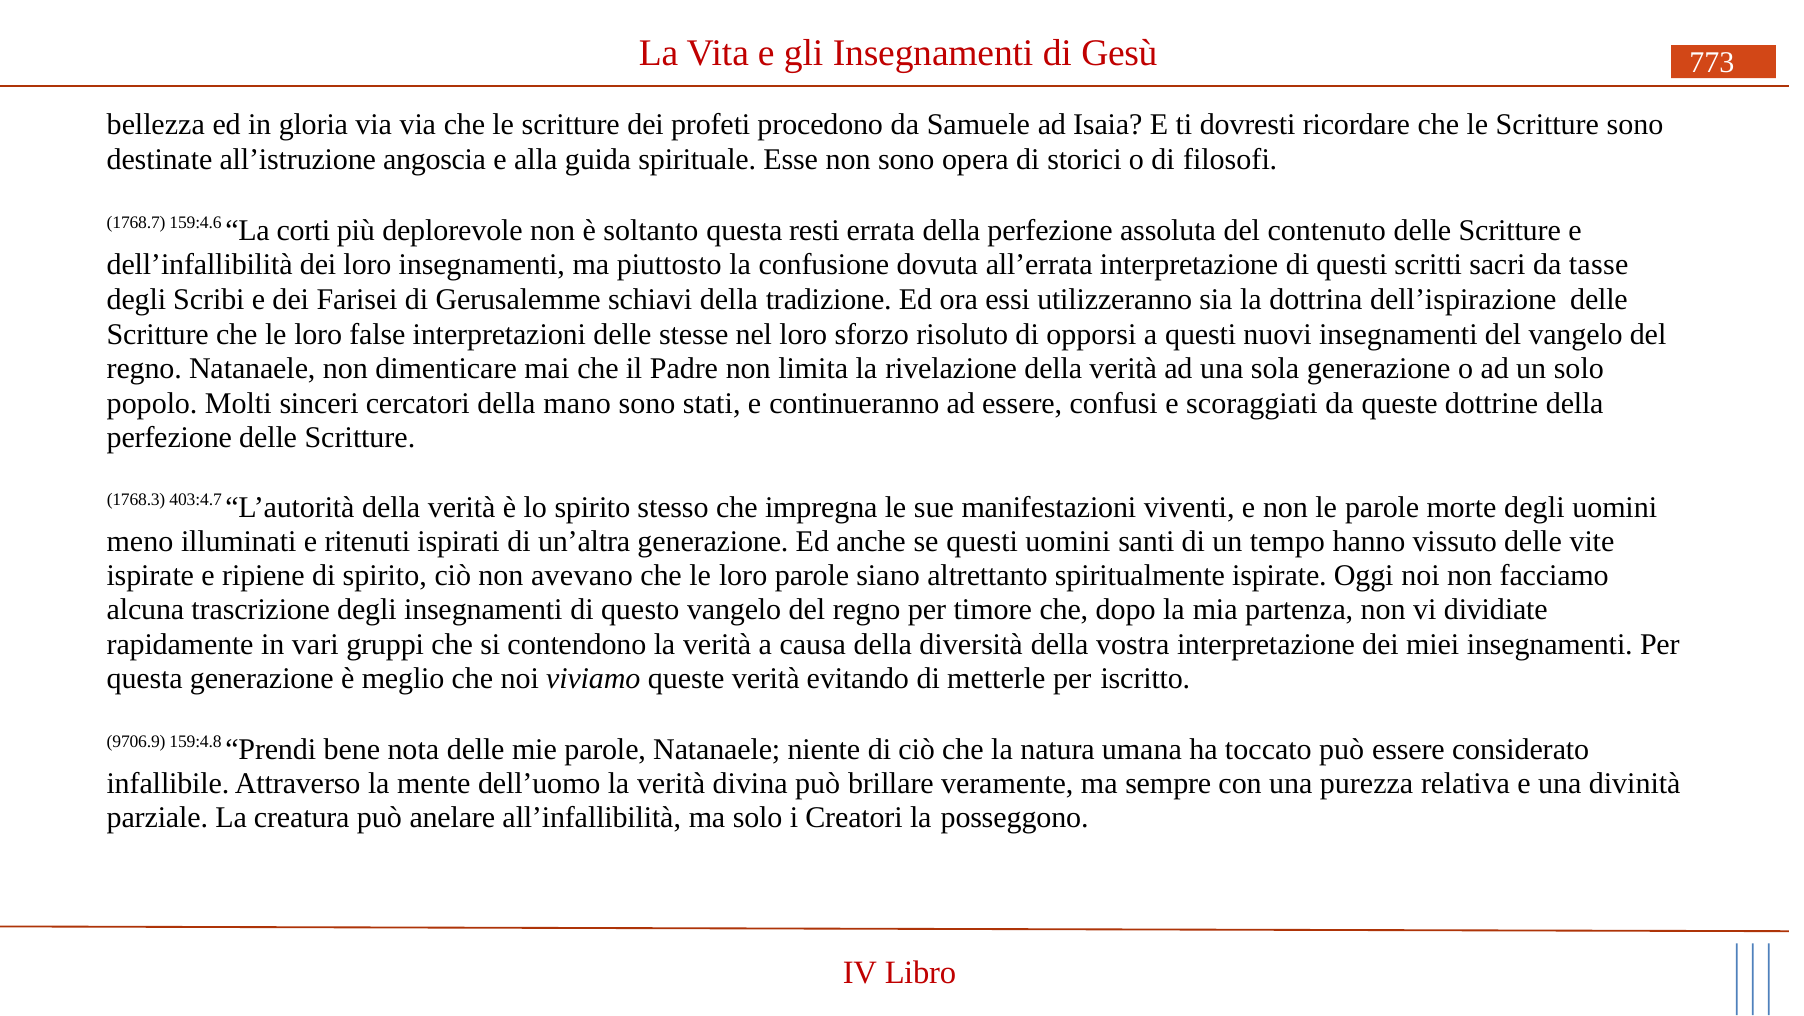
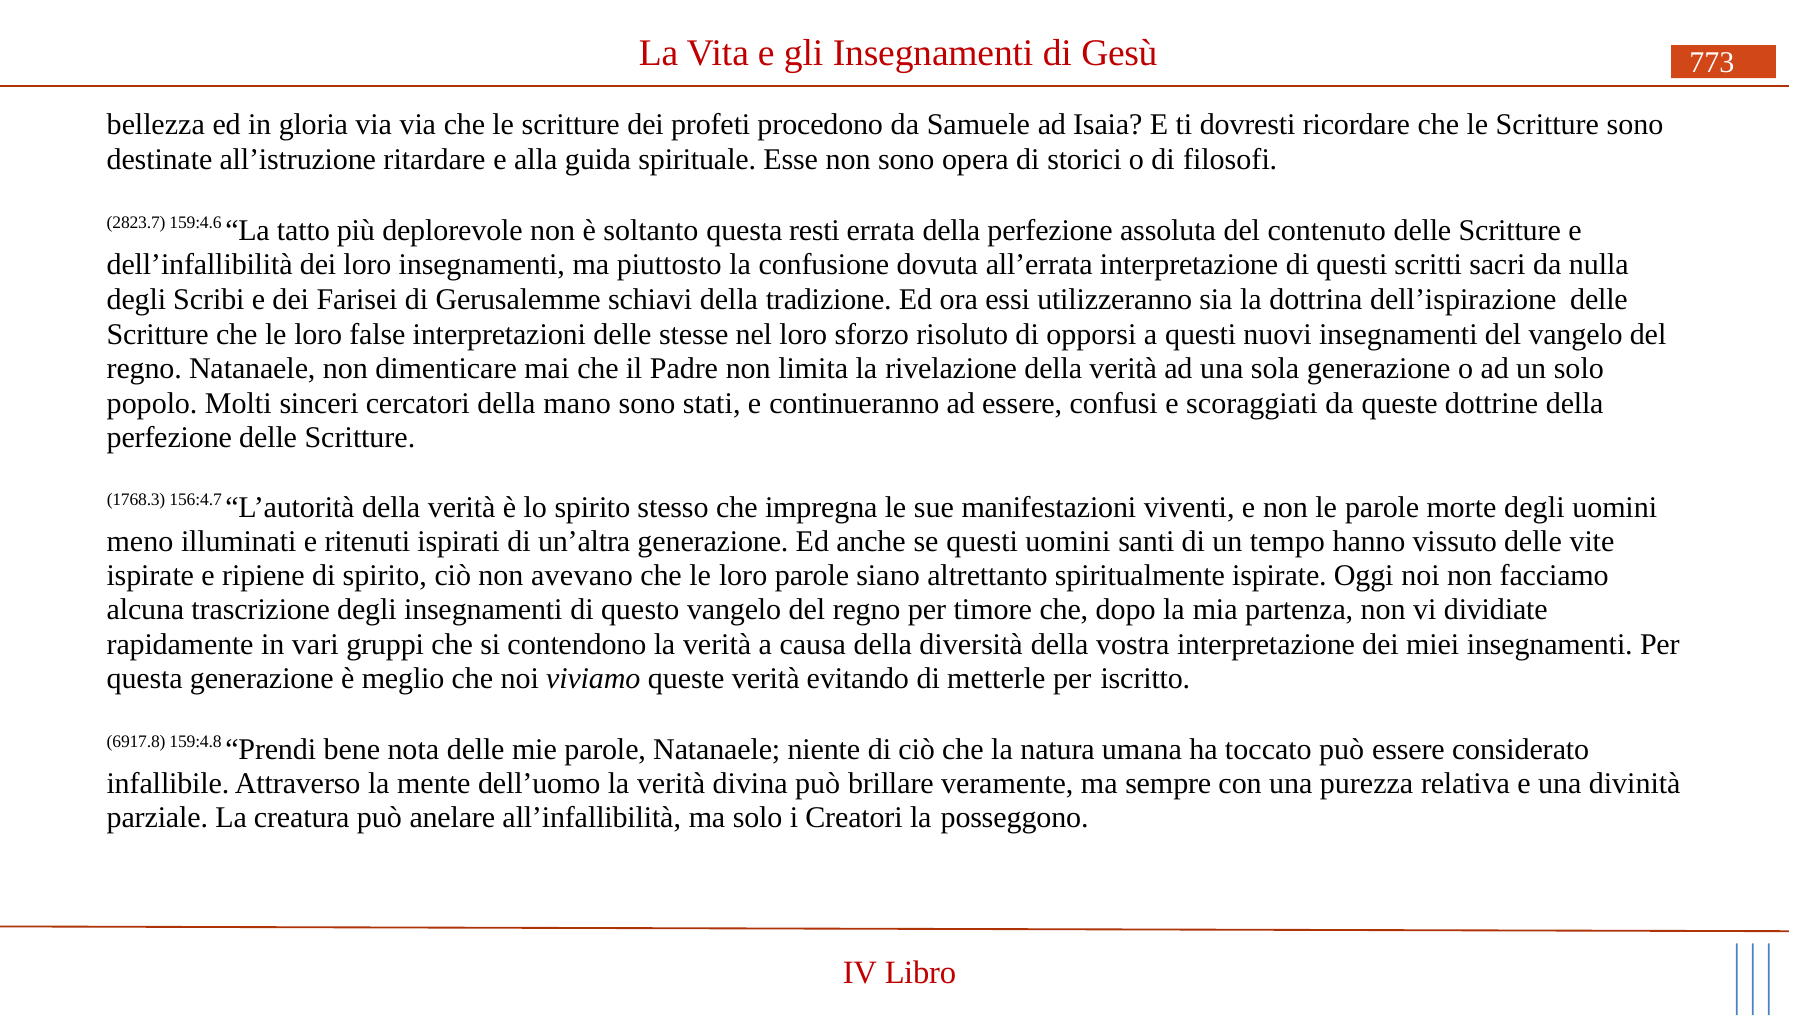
angoscia: angoscia -> ritardare (434, 159)
1768.7: 1768.7 -> 2823.7 (136, 223)
corti: corti -> tatto (303, 230)
tasse: tasse -> nulla (1599, 265)
403:4.7: 403:4.7 -> 156:4.7 (196, 500)
9706.9: 9706.9 -> 6917.8 (136, 742)
